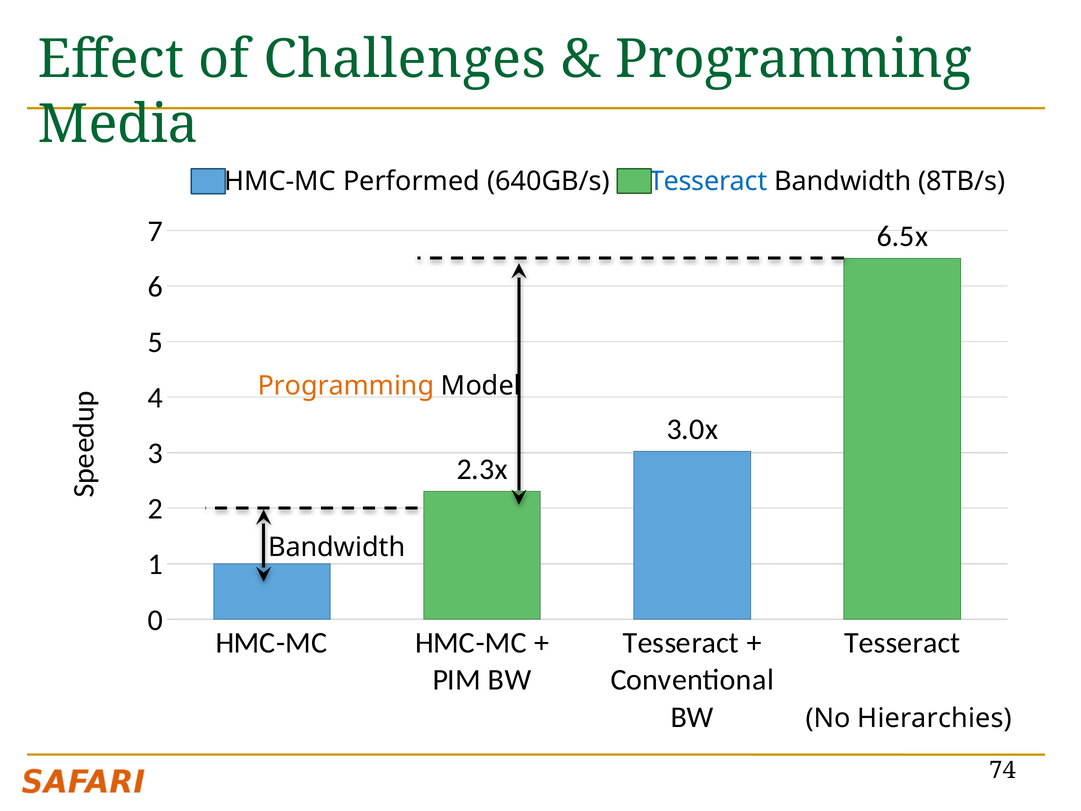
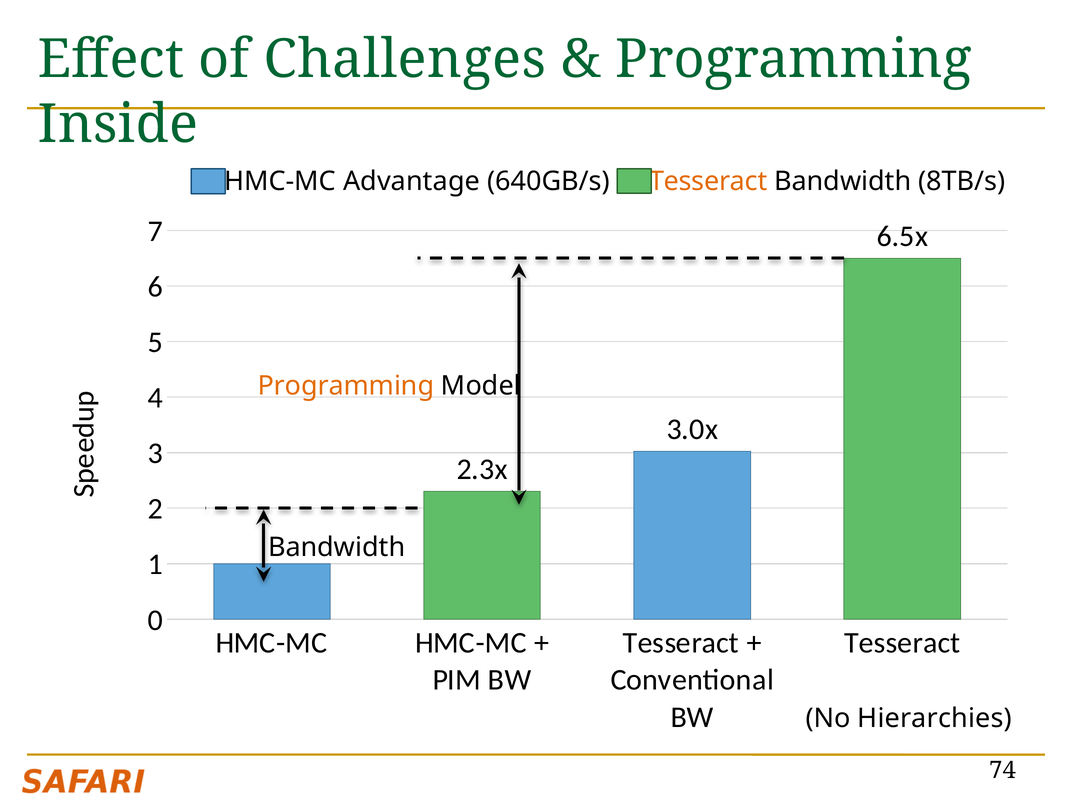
Media: Media -> Inside (118, 124)
Performed: Performed -> Advantage (412, 181)
Tesseract colour: blue -> orange (708, 181)
